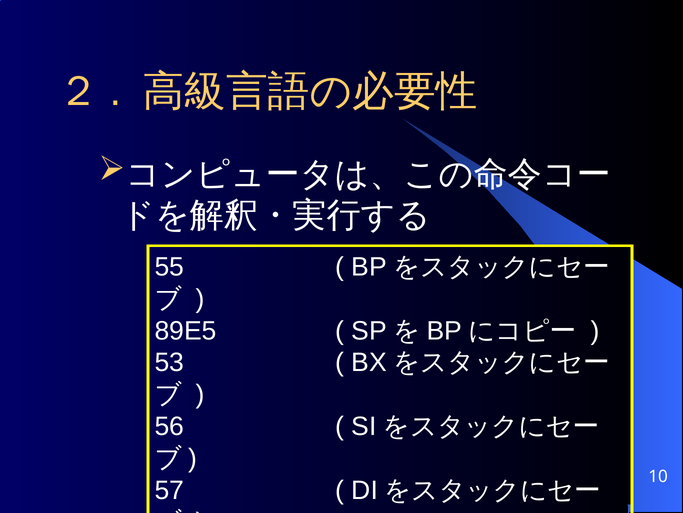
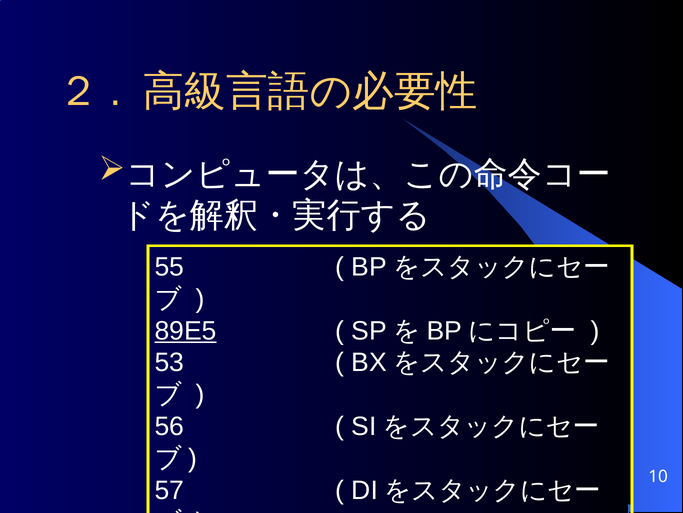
89E5 underline: none -> present (186, 330)
